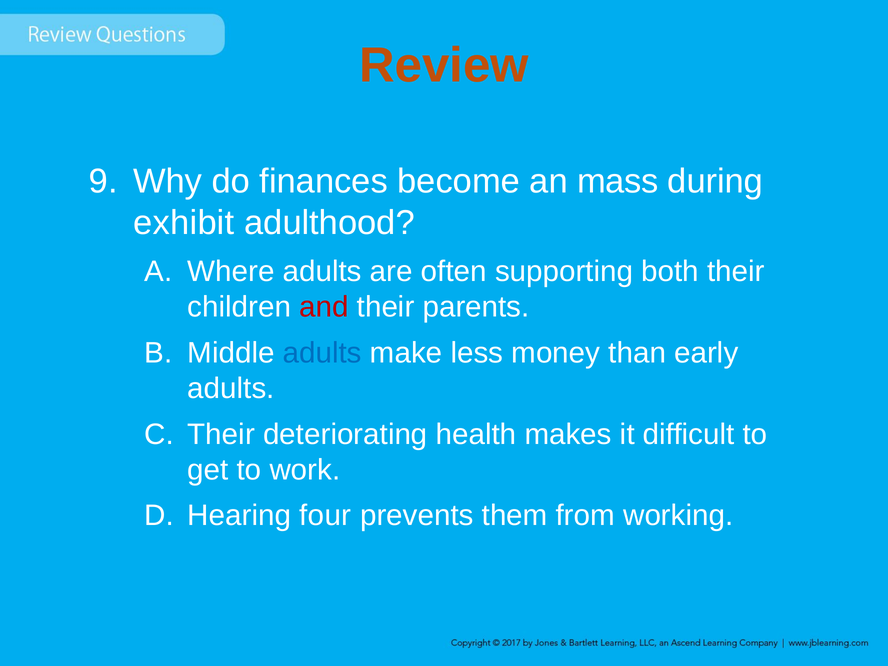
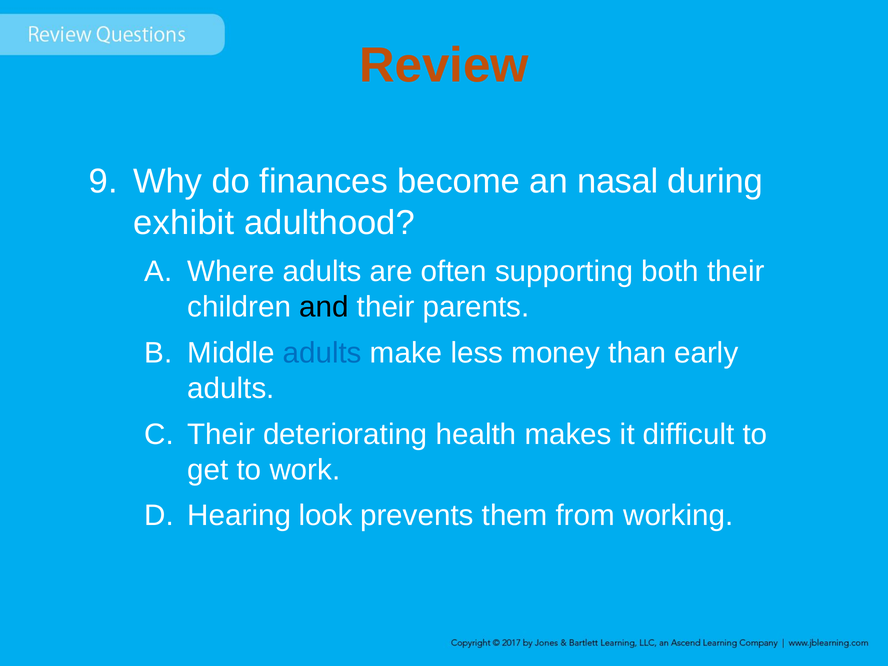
mass: mass -> nasal (618, 182)
and colour: red -> black (324, 307)
four: four -> look (326, 516)
